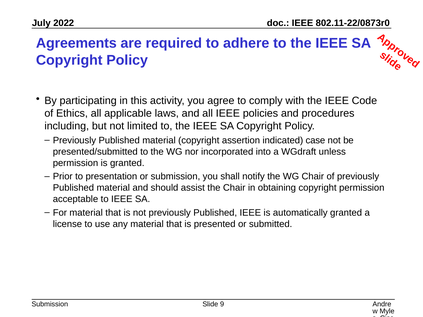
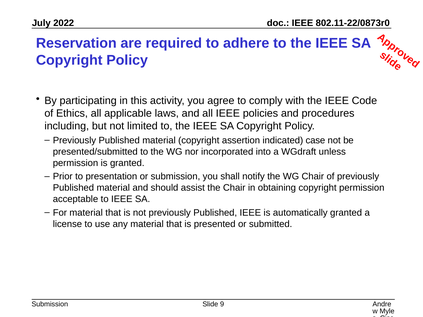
Agreements: Agreements -> Reservation (76, 43)
